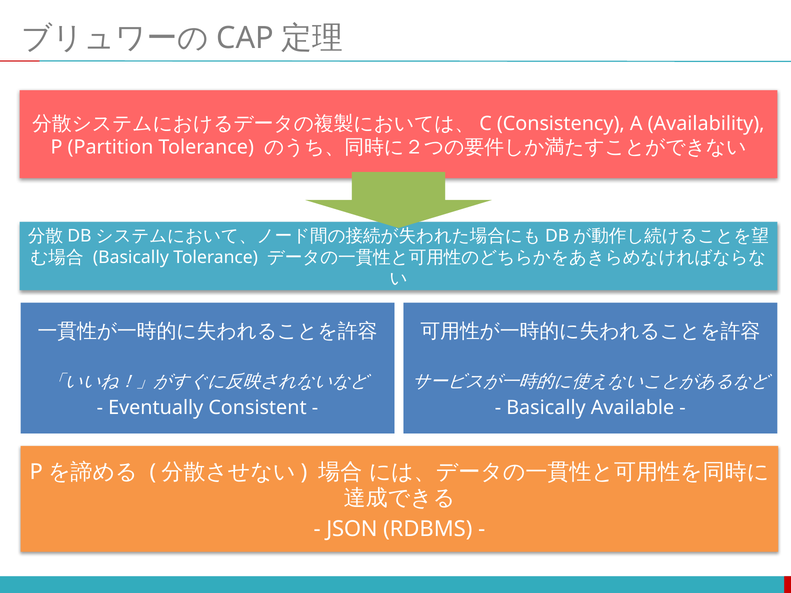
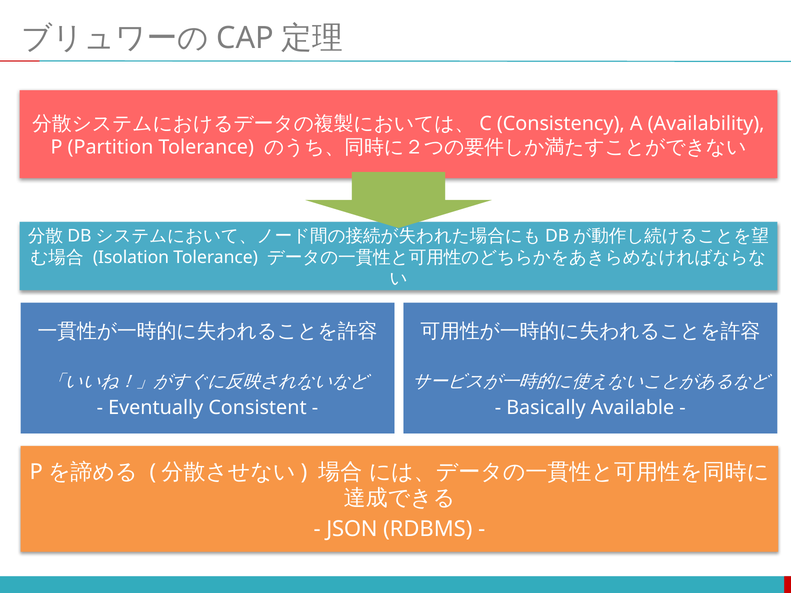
Basically: Basically -> Isolation (131, 257)
